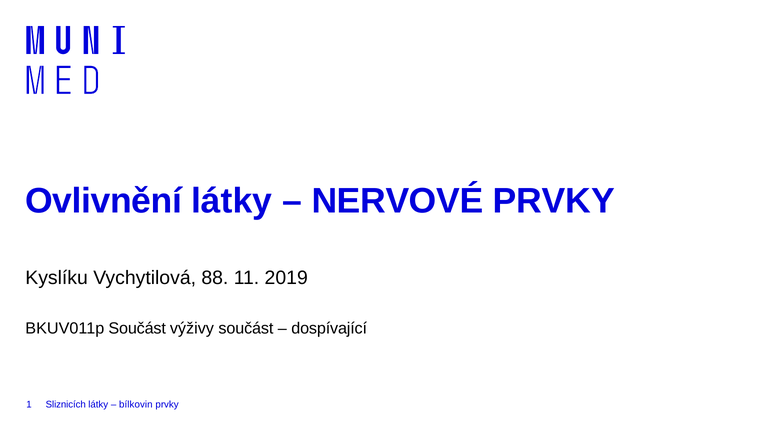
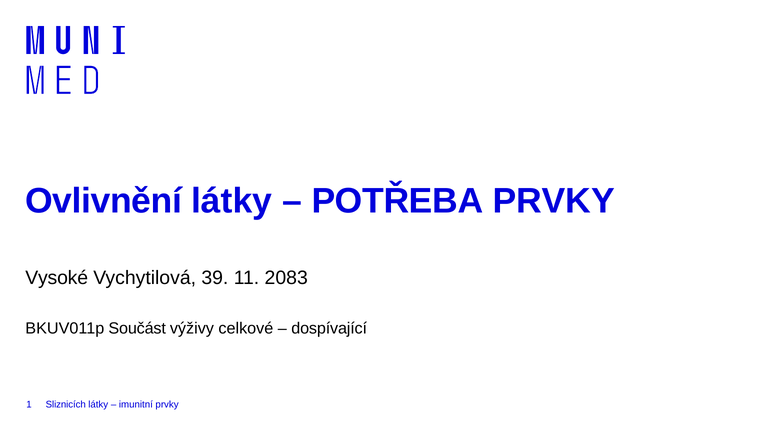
NERVOVÉ: NERVOVÉ -> POTŘEBA (397, 201)
Kyslíku: Kyslíku -> Vysoké (57, 278)
88: 88 -> 39 (215, 278)
2019: 2019 -> 2083 (286, 278)
výživy součást: součást -> celkové (246, 329)
bílkovin: bílkovin -> imunitní (136, 405)
